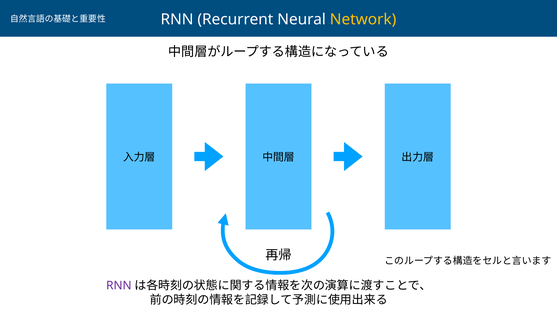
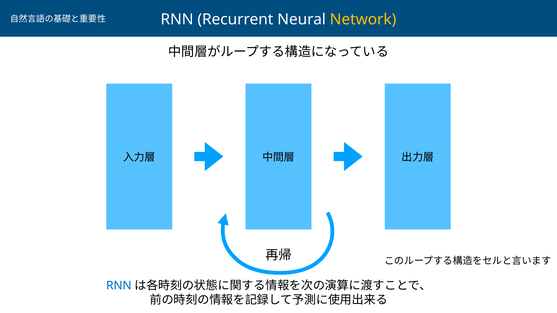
RNN colour: purple -> blue (119, 286)
